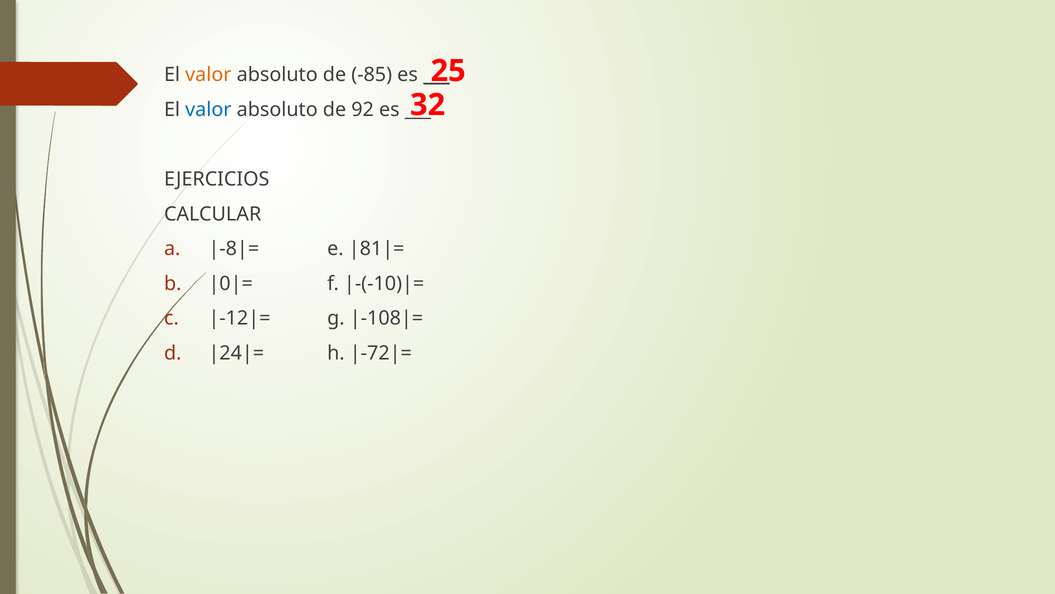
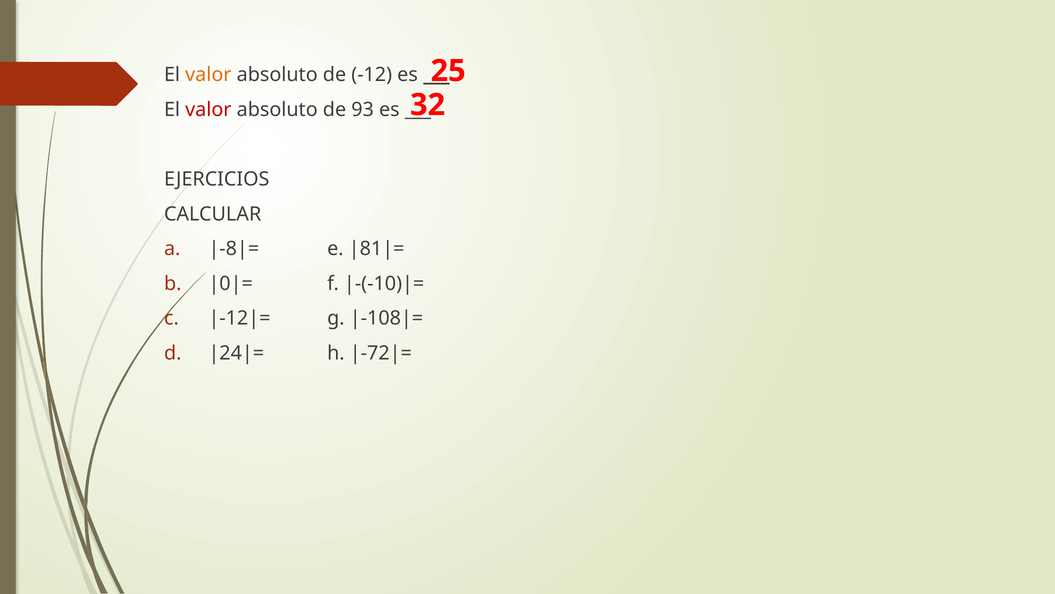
-85: -85 -> -12 (372, 75)
valor colour: blue -> red (208, 110)
92: 92 -> 93 (363, 110)
